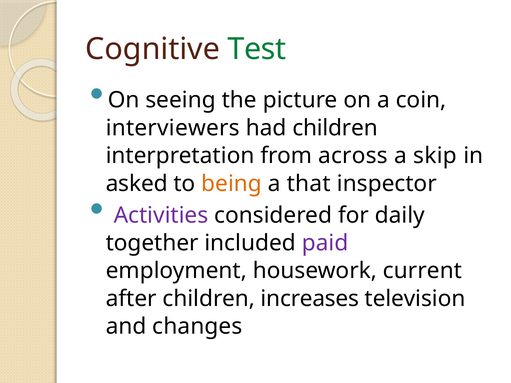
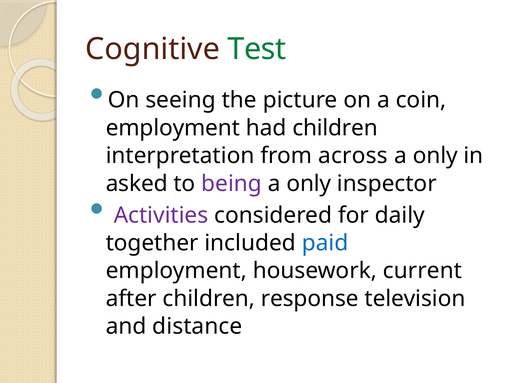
interviewers: interviewers -> employment (173, 128)
skip: skip -> only (435, 156)
being colour: orange -> purple (232, 184)
that: that -> only (309, 184)
paid colour: purple -> blue (325, 243)
increases: increases -> response (310, 299)
changes: changes -> distance (197, 327)
